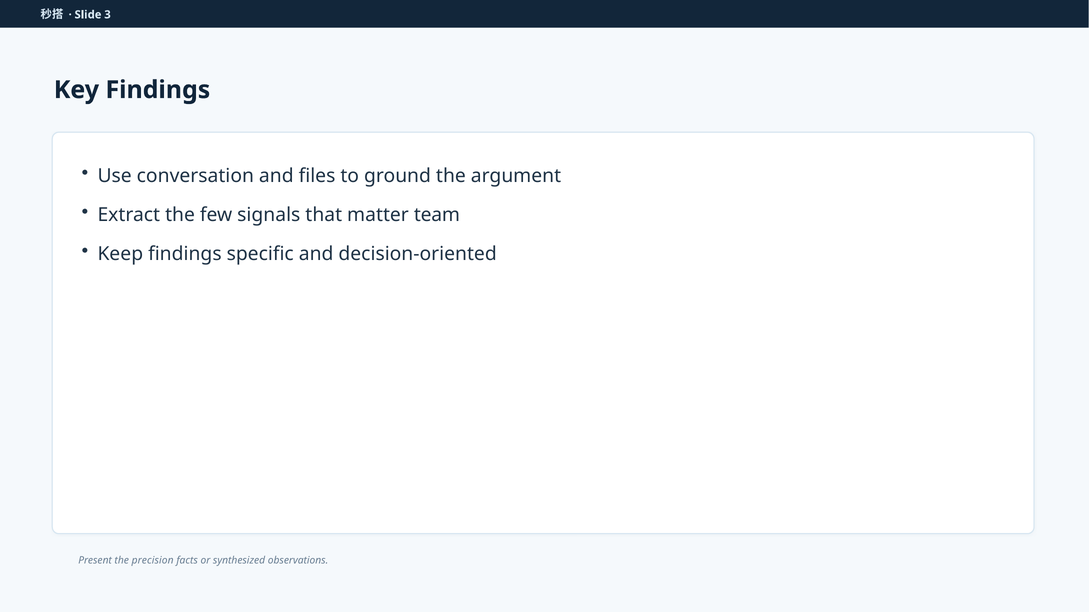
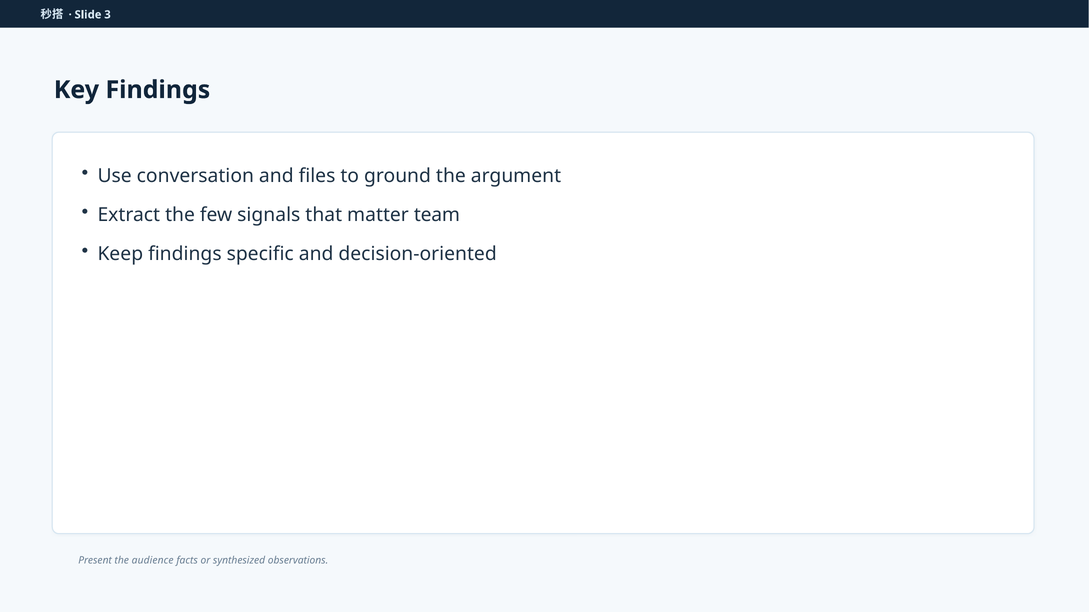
precision: precision -> audience (153, 561)
